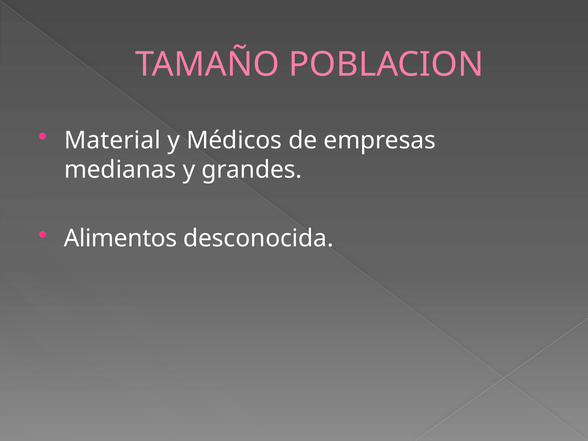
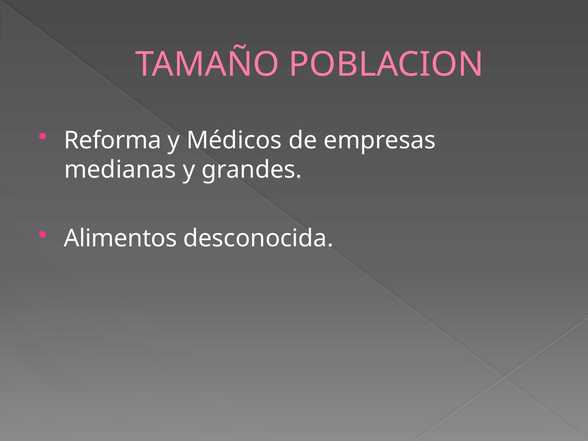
Material: Material -> Reforma (113, 140)
